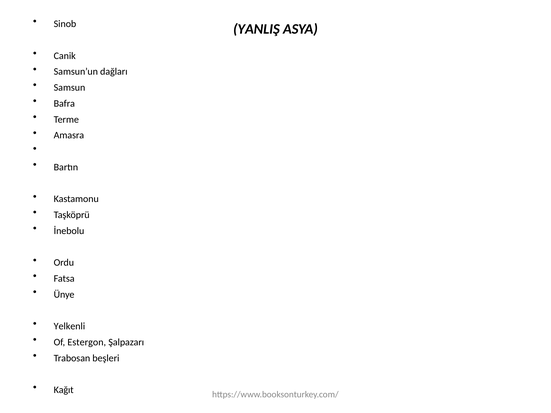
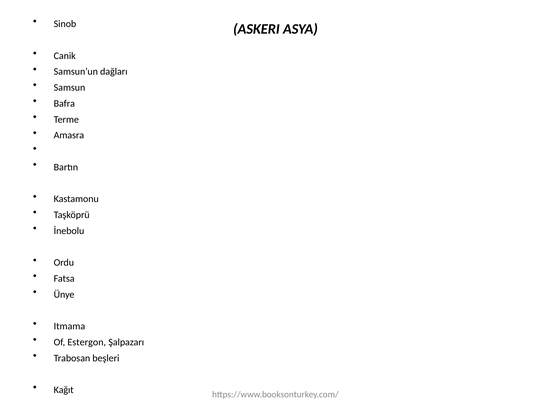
YANLIŞ: YANLIŞ -> ASKERI (256, 29)
Yelkenli: Yelkenli -> Itmama (69, 326)
